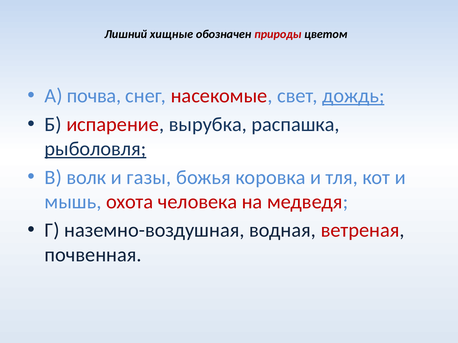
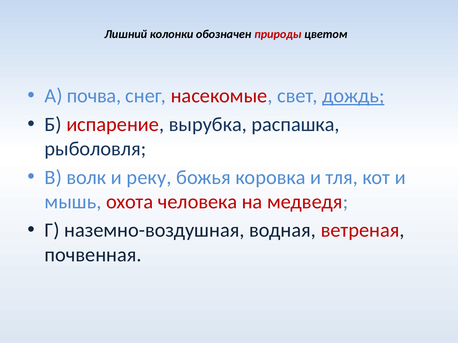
хищные: хищные -> колонки (172, 34)
рыболовля underline: present -> none (96, 149)
газы: газы -> реку (149, 178)
